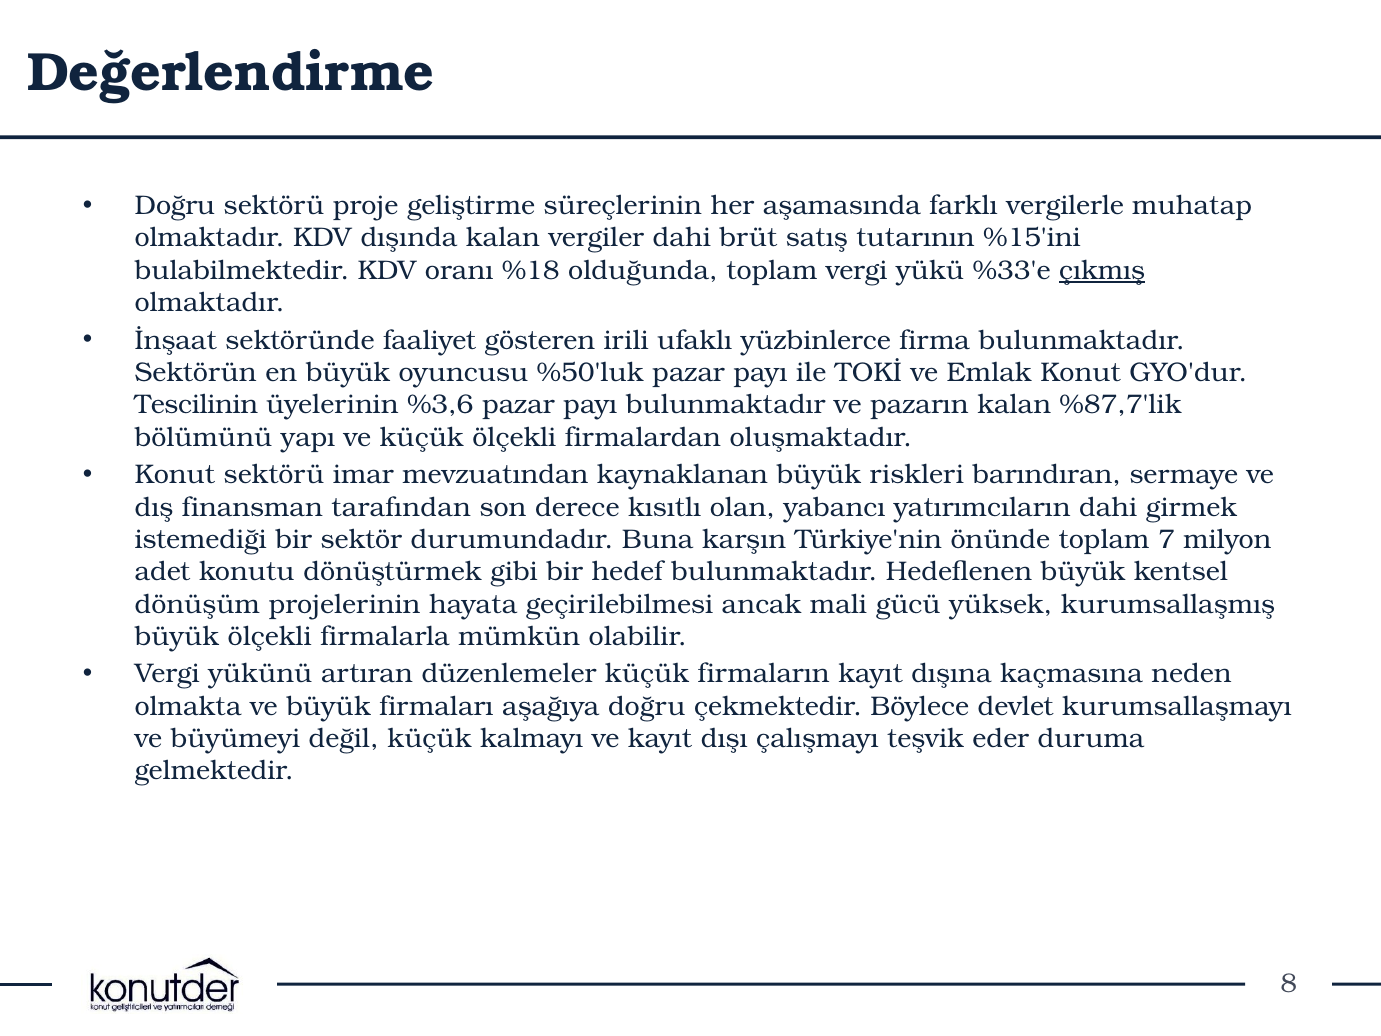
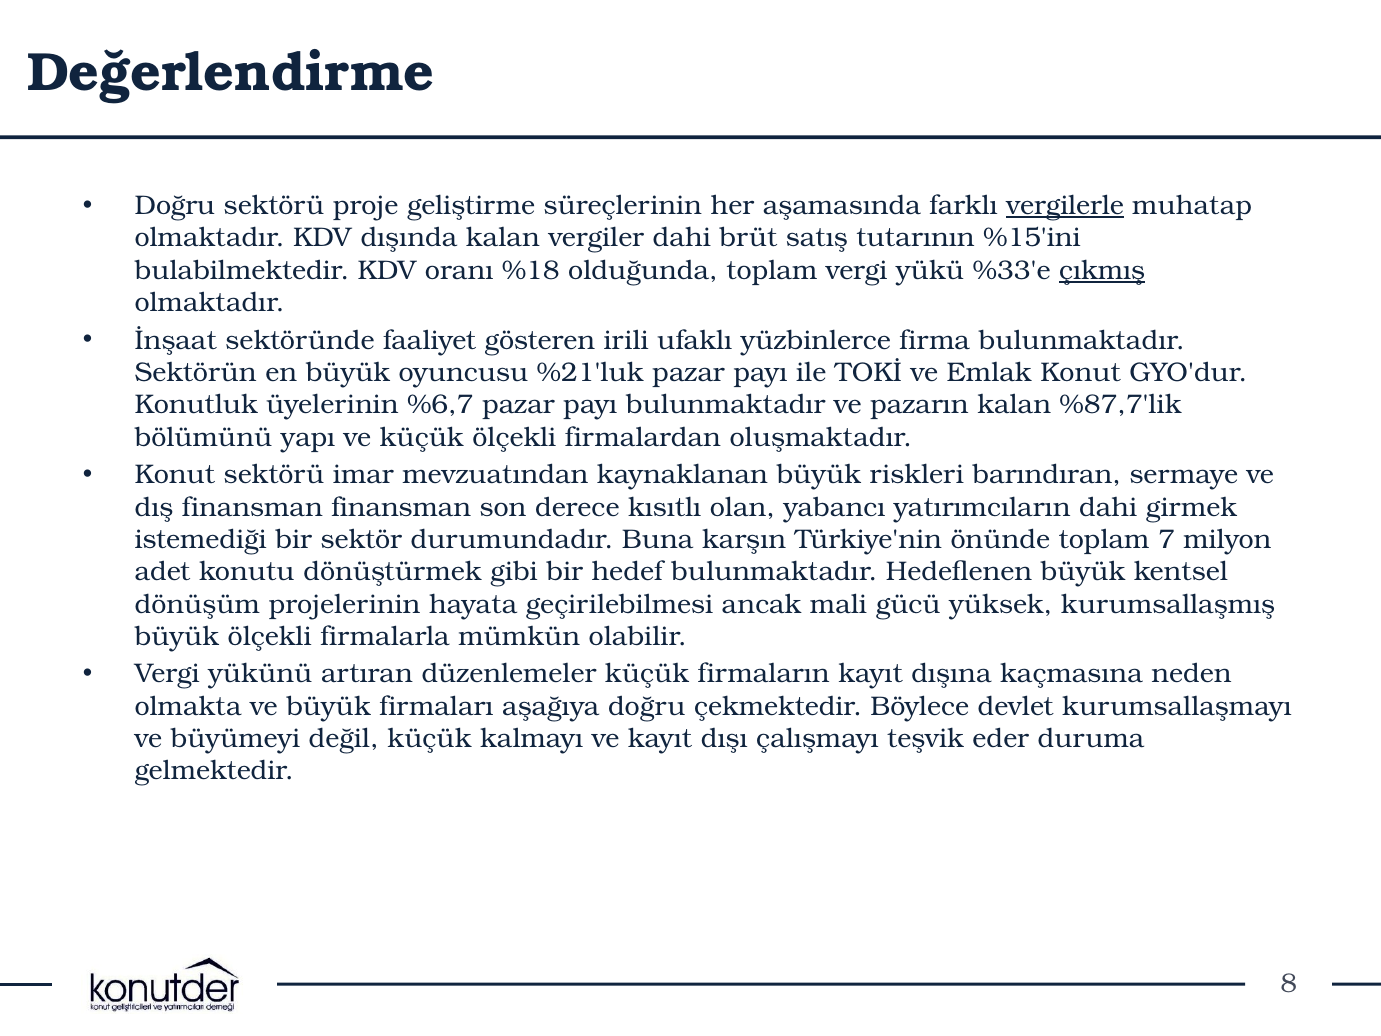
vergilerle underline: none -> present (1065, 206)
%50'luk: %50'luk -> %21'luk (590, 373)
Tescilinin: Tescilinin -> Konutluk (196, 405)
%3,6: %3,6 -> %6,7 (440, 405)
finansman tarafından: tarafından -> finansman (401, 507)
